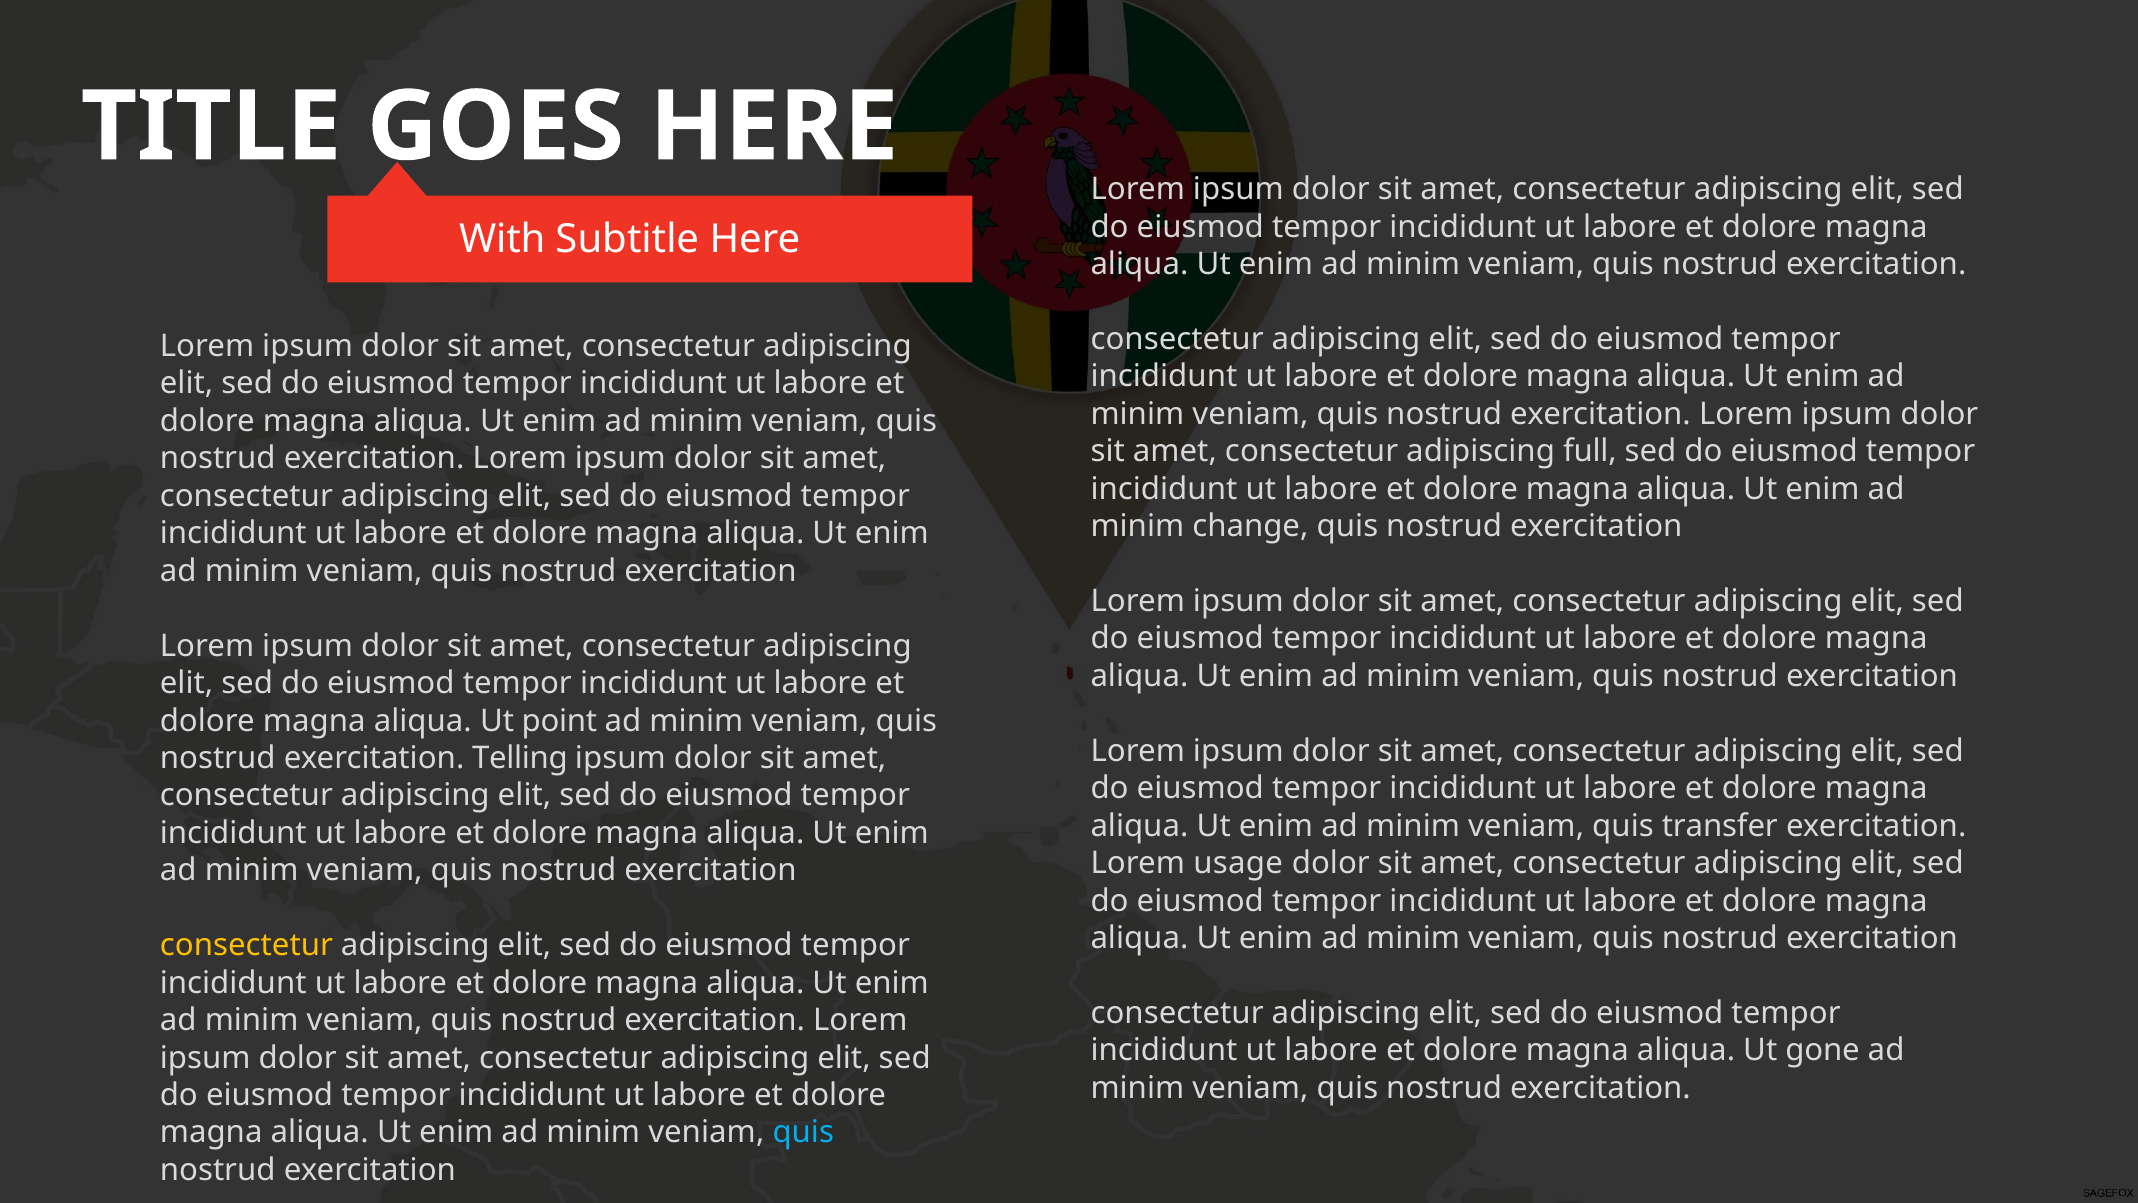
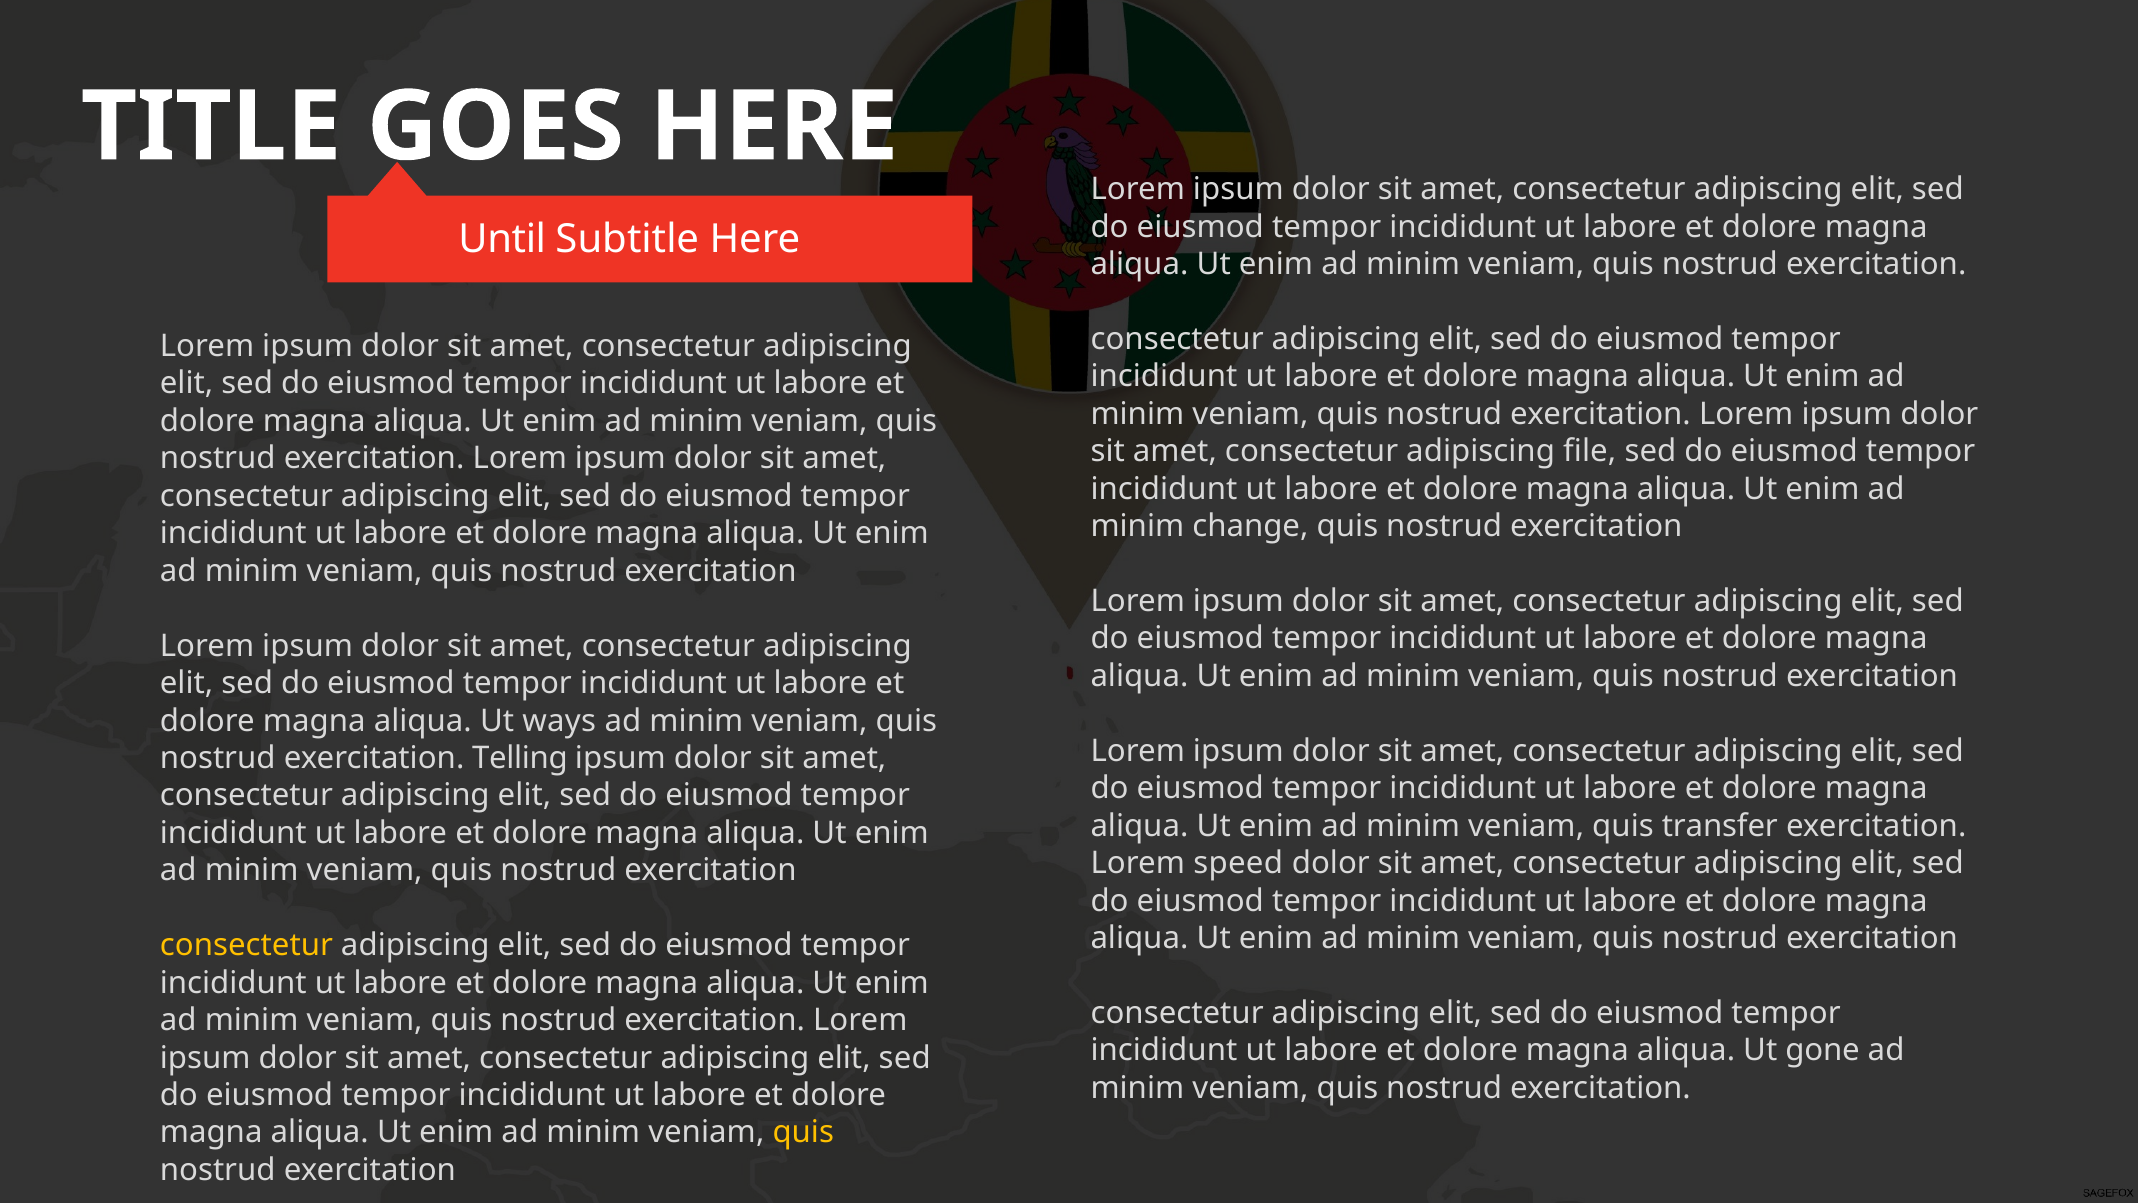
With: With -> Until (502, 239)
full: full -> file (1590, 451)
point: point -> ways (559, 720)
usage: usage -> speed (1238, 863)
quis colour: light blue -> yellow (803, 1132)
